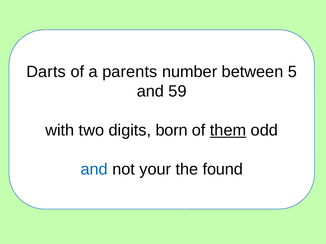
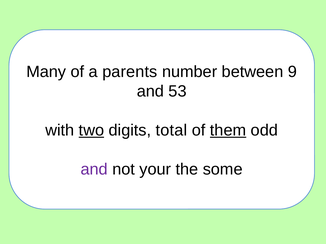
Darts: Darts -> Many (46, 72)
5: 5 -> 9 (292, 72)
59: 59 -> 53 (178, 91)
two underline: none -> present (91, 131)
born: born -> total (171, 131)
and colour: blue -> purple (94, 170)
found: found -> some (223, 170)
